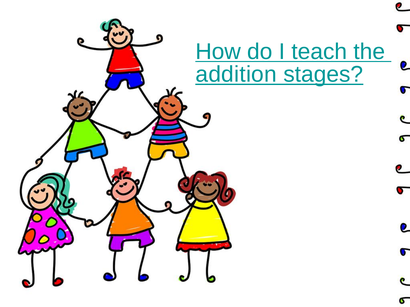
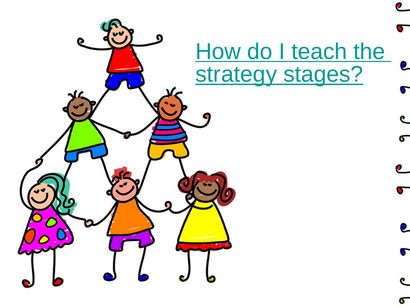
addition: addition -> strategy (236, 74)
